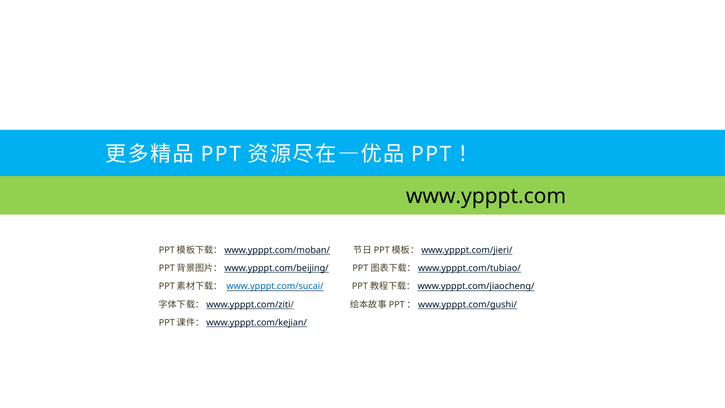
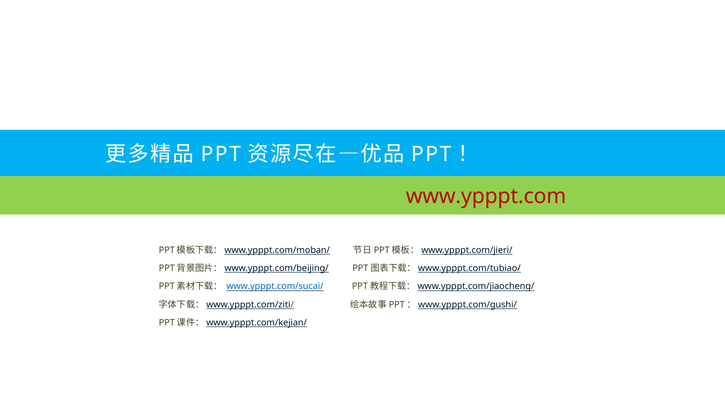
www.ypppt.com colour: black -> red (486, 196)
